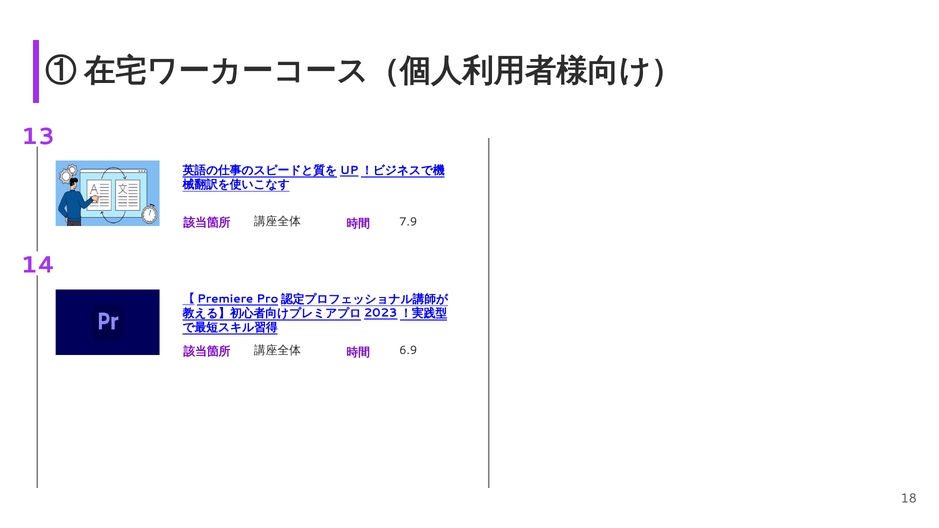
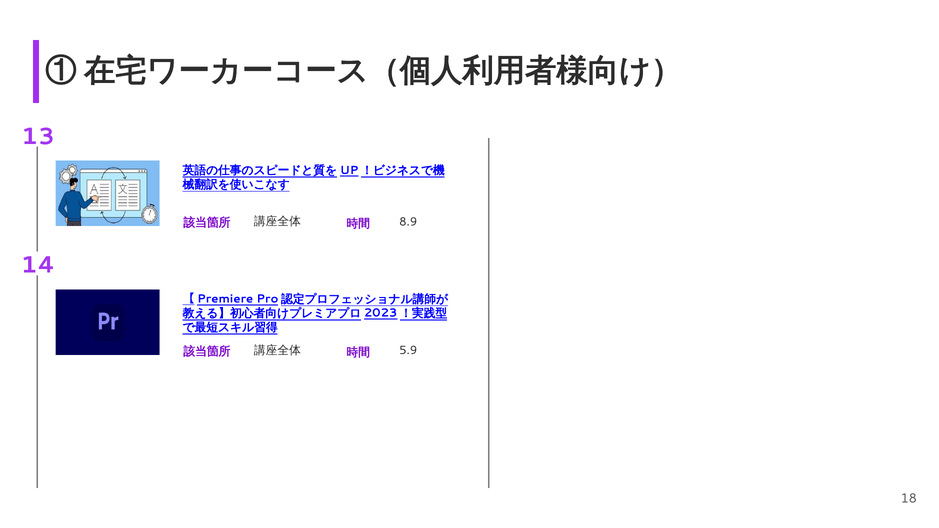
7.9: 7.9 -> 8.9 (408, 222)
6.9: 6.9 -> 5.9 (408, 351)
